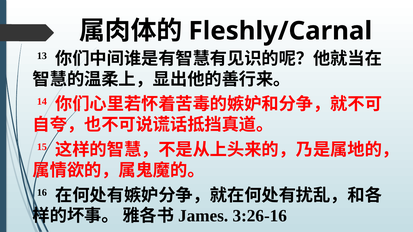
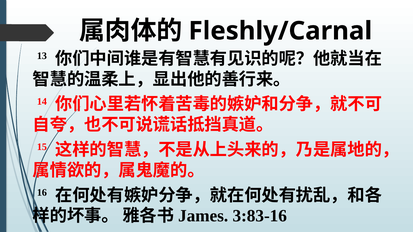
3:26-16: 3:26-16 -> 3:83-16 (260, 216)
